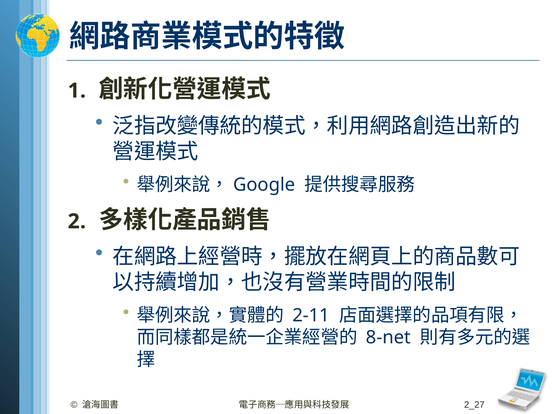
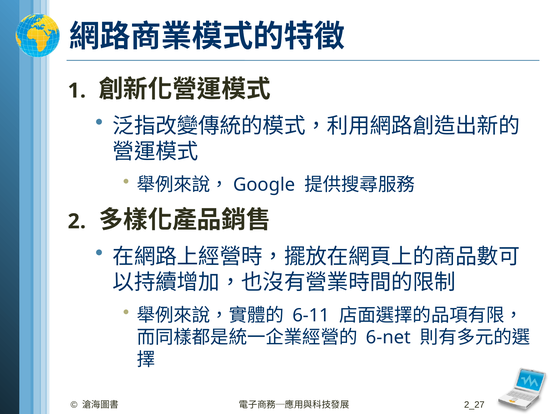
2-11: 2-11 -> 6-11 (311, 315)
8-net: 8-net -> 6-net (388, 338)
